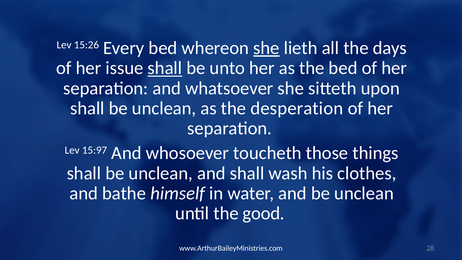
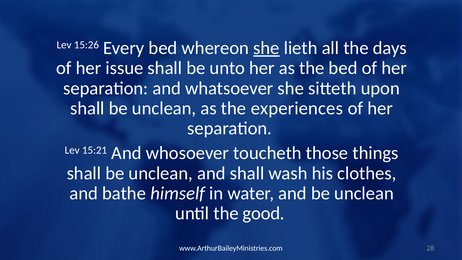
shall underline: present -> none (165, 68)
desperation: desperation -> experiences (297, 108)
15:97: 15:97 -> 15:21 (95, 150)
